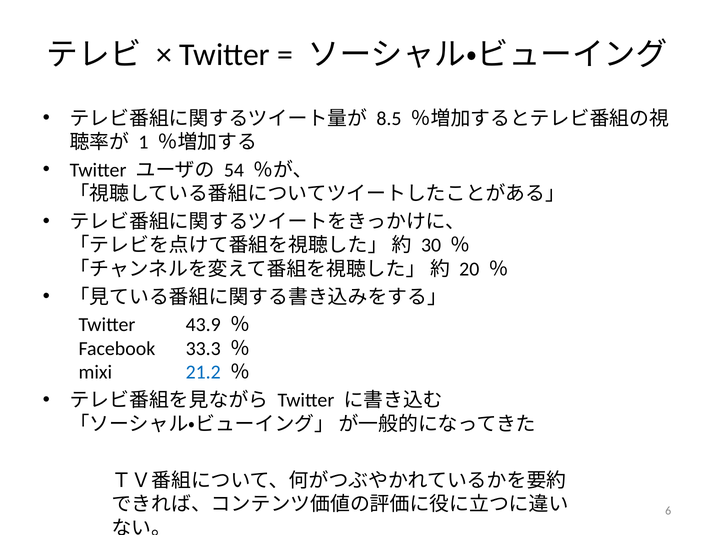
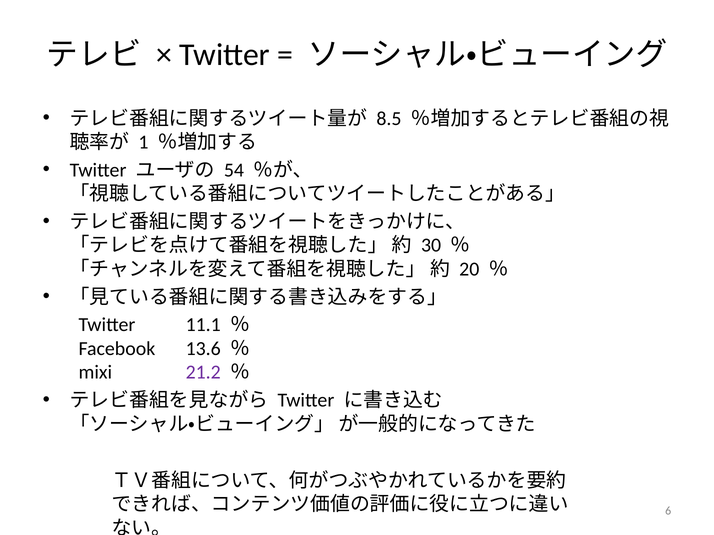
43.9: 43.9 -> 11.1 (203, 325)
33.3: 33.3 -> 13.6 (203, 349)
21.2 colour: blue -> purple (203, 373)
